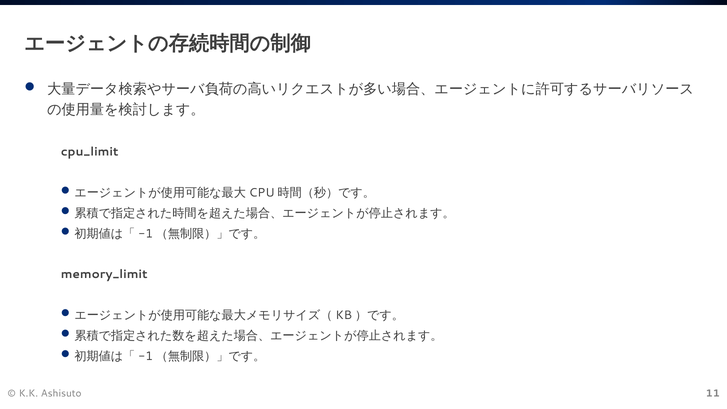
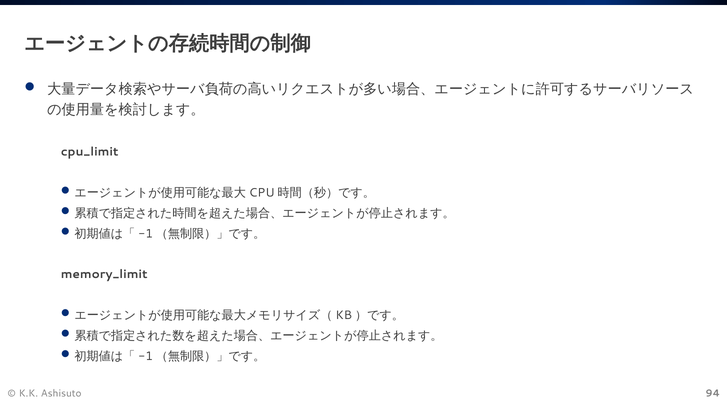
11: 11 -> 94 (713, 393)
